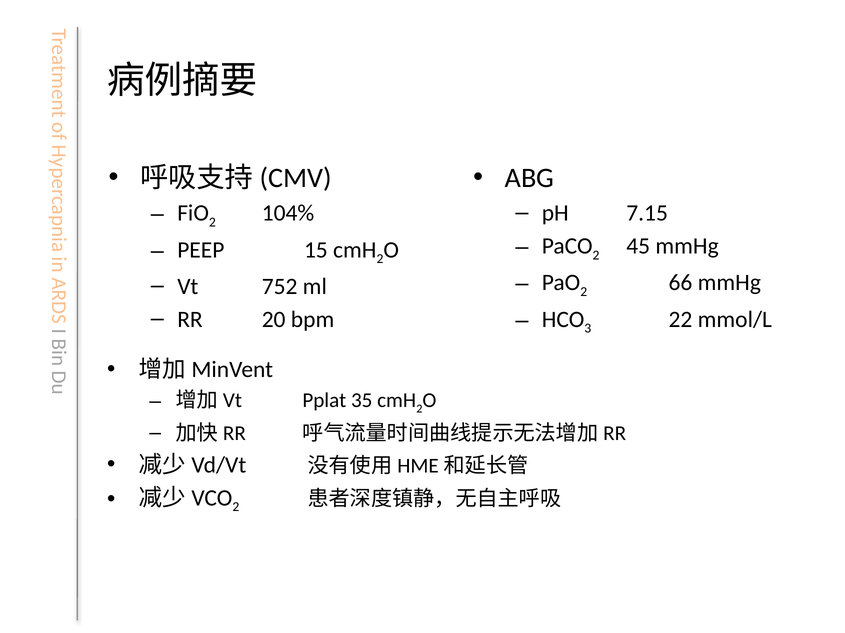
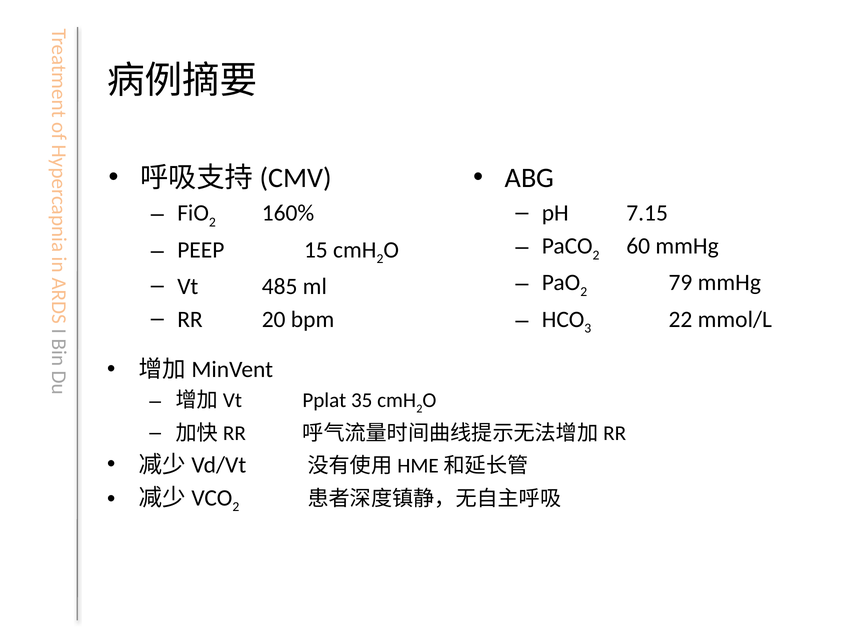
104%: 104% -> 160% (288, 213)
45: 45 -> 60 (638, 246)
66: 66 -> 79 (680, 283)
752: 752 -> 485 (280, 287)
